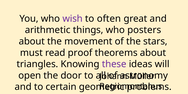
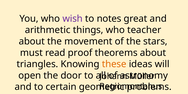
often: often -> notes (109, 19)
posters: posters -> teacher (144, 30)
these colour: purple -> orange (114, 64)
